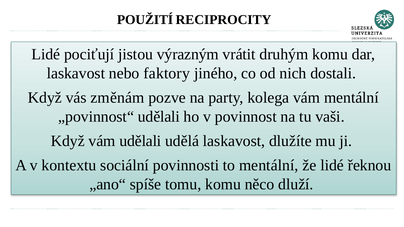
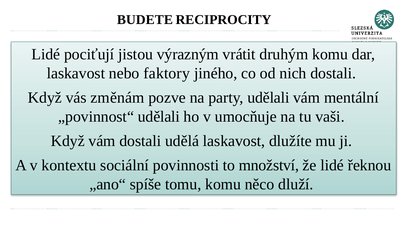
POUŽITÍ: POUŽITÍ -> BUDETE (145, 20)
party kolega: kolega -> udělali (268, 98)
povinnost: povinnost -> umocňuje (246, 117)
vám udělali: udělali -> dostali (140, 141)
to mentální: mentální -> množství (269, 166)
